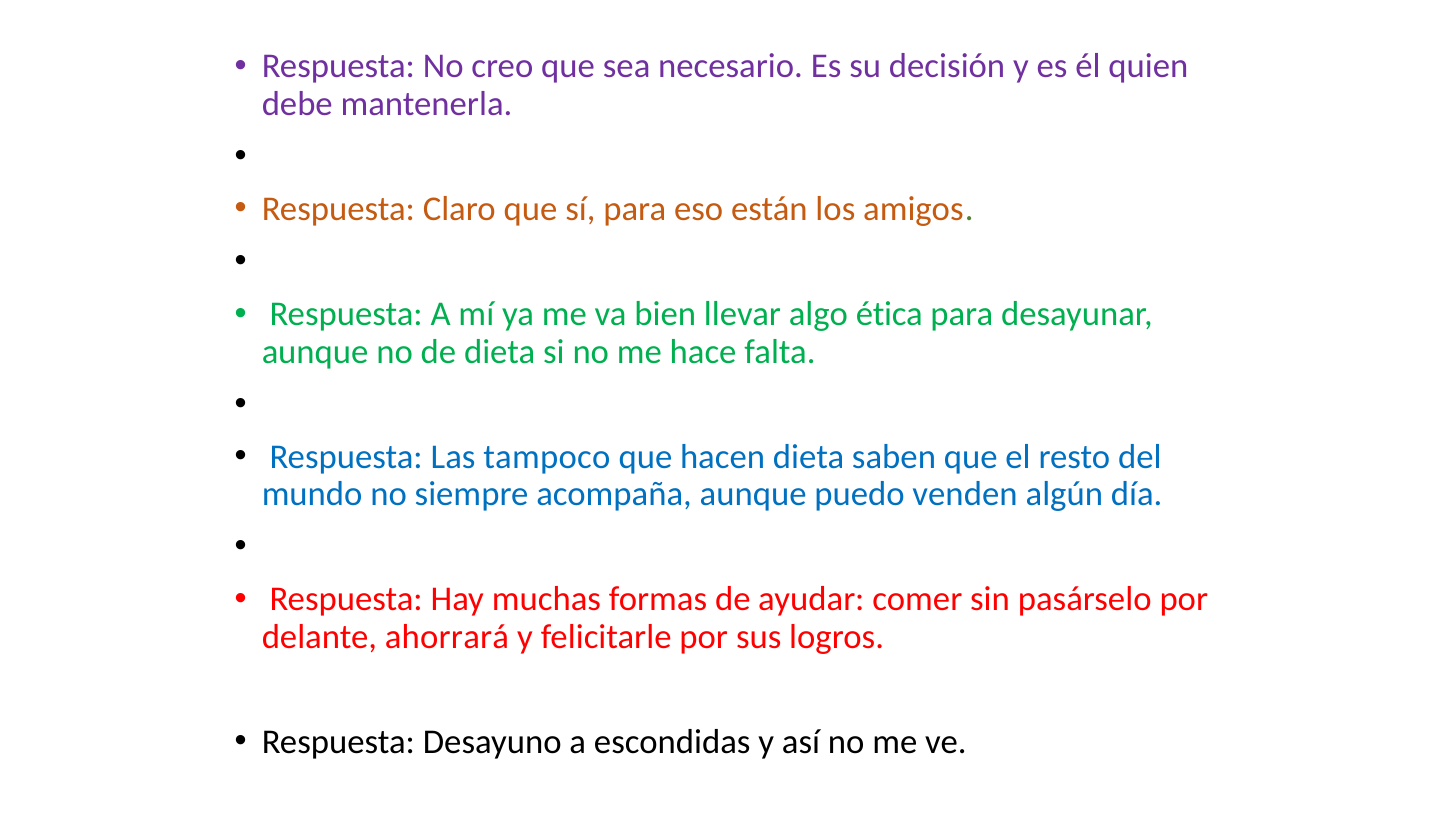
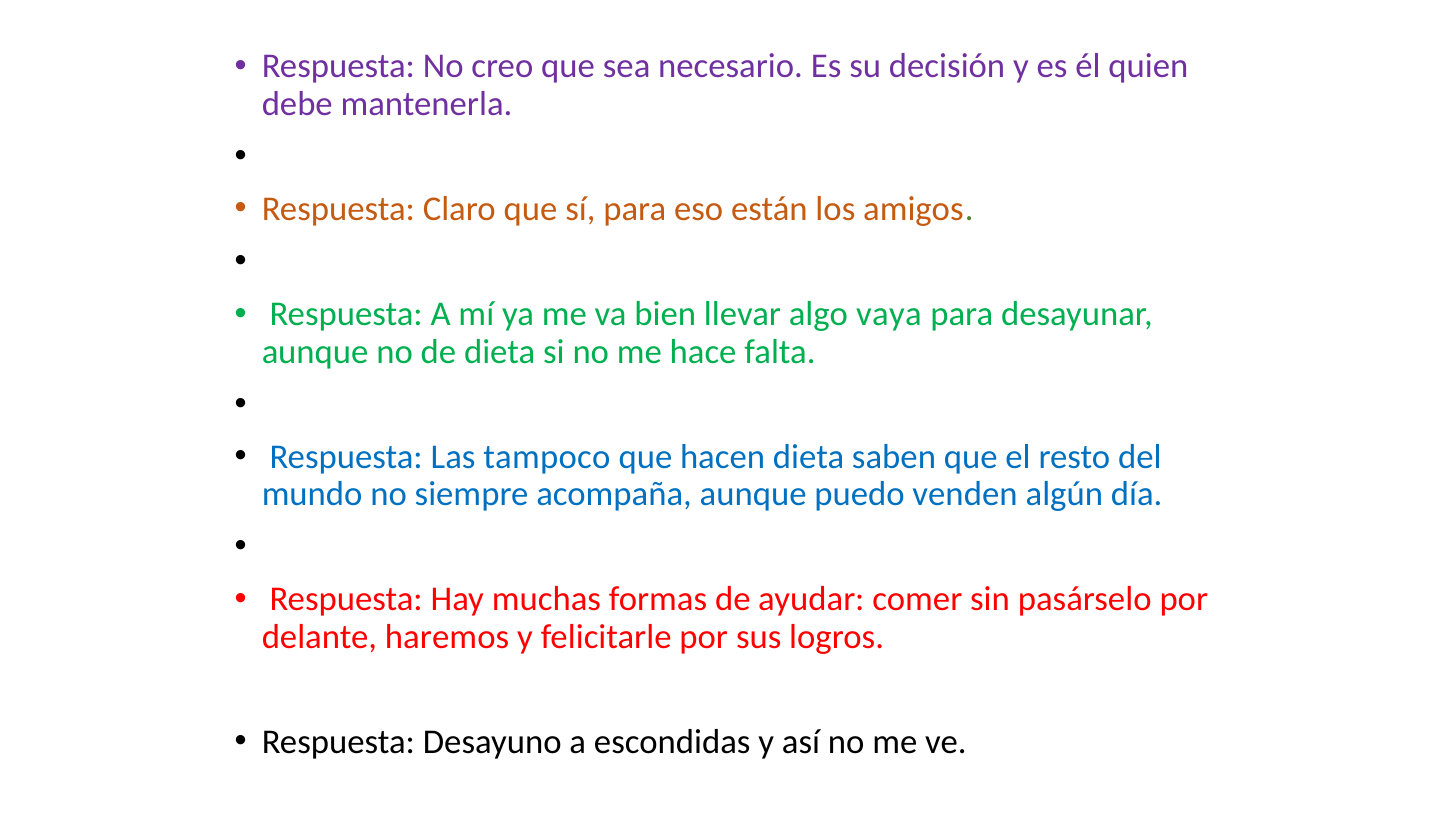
ética: ética -> vaya (889, 314)
ahorrará: ahorrará -> haremos (447, 637)
